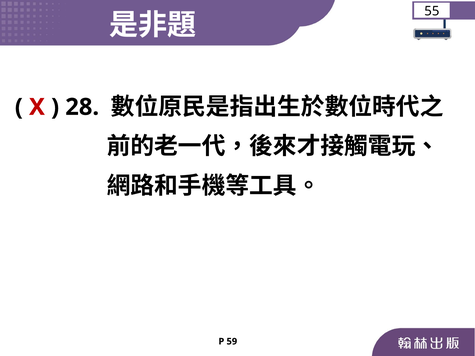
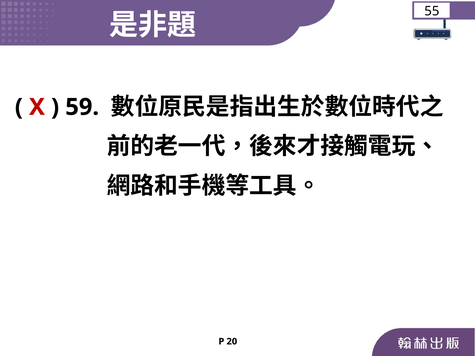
28: 28 -> 59 (82, 107)
59: 59 -> 20 (232, 342)
